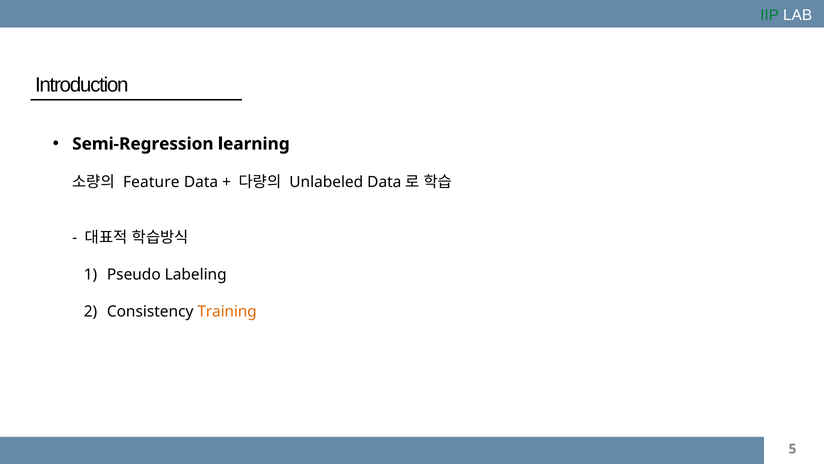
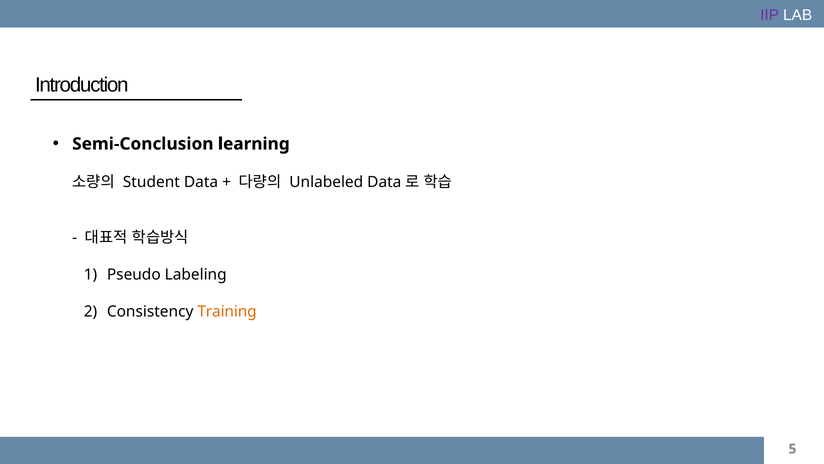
IIP colour: green -> purple (770, 15)
Semi-Regression: Semi-Regression -> Semi-Conclusion (143, 144)
Feature: Feature -> Student (151, 182)
